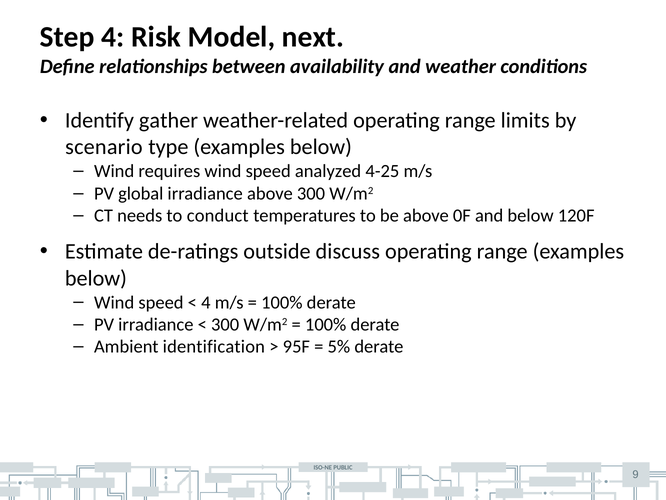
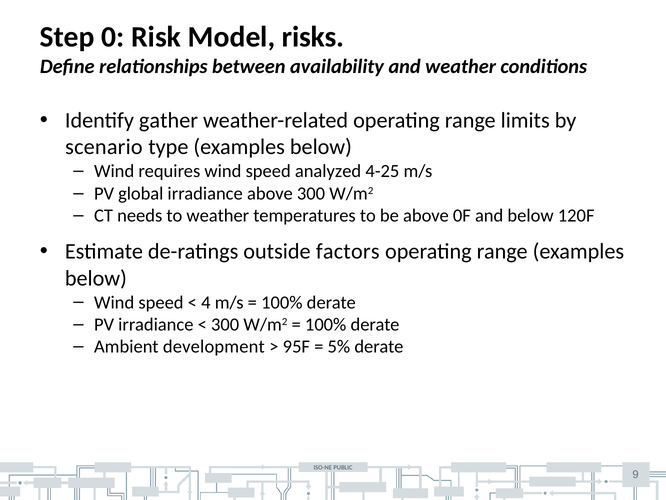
Step 4: 4 -> 0 (113, 37)
next: next -> risks (313, 37)
to conduct: conduct -> weather (218, 216)
discuss: discuss -> factors (348, 251)
identification: identification -> development (214, 347)
